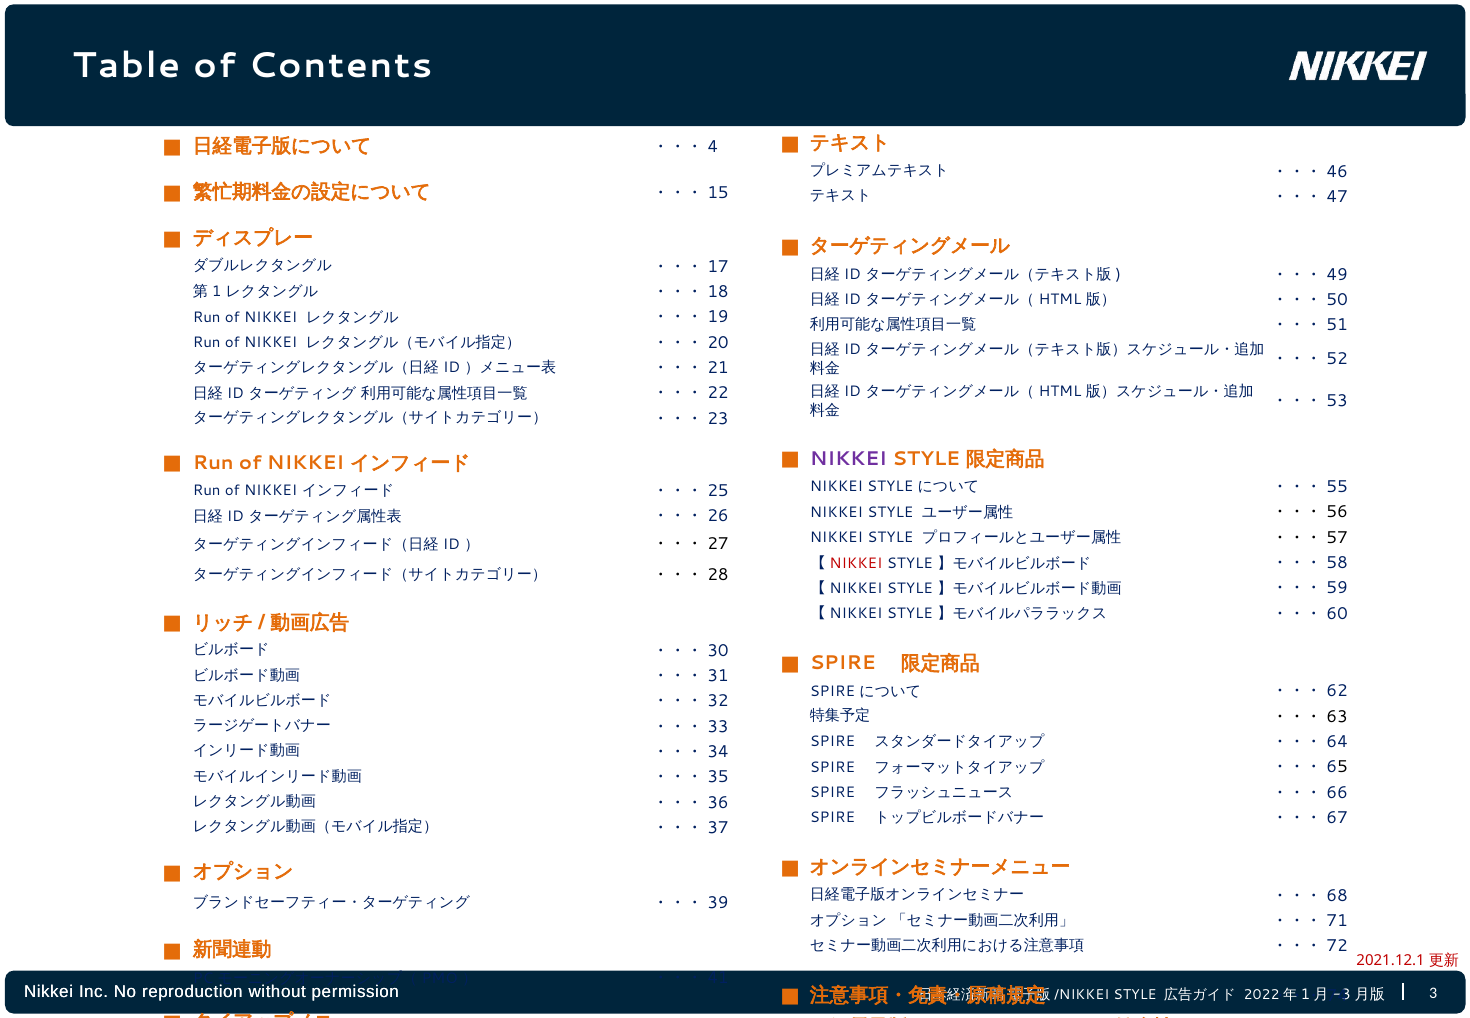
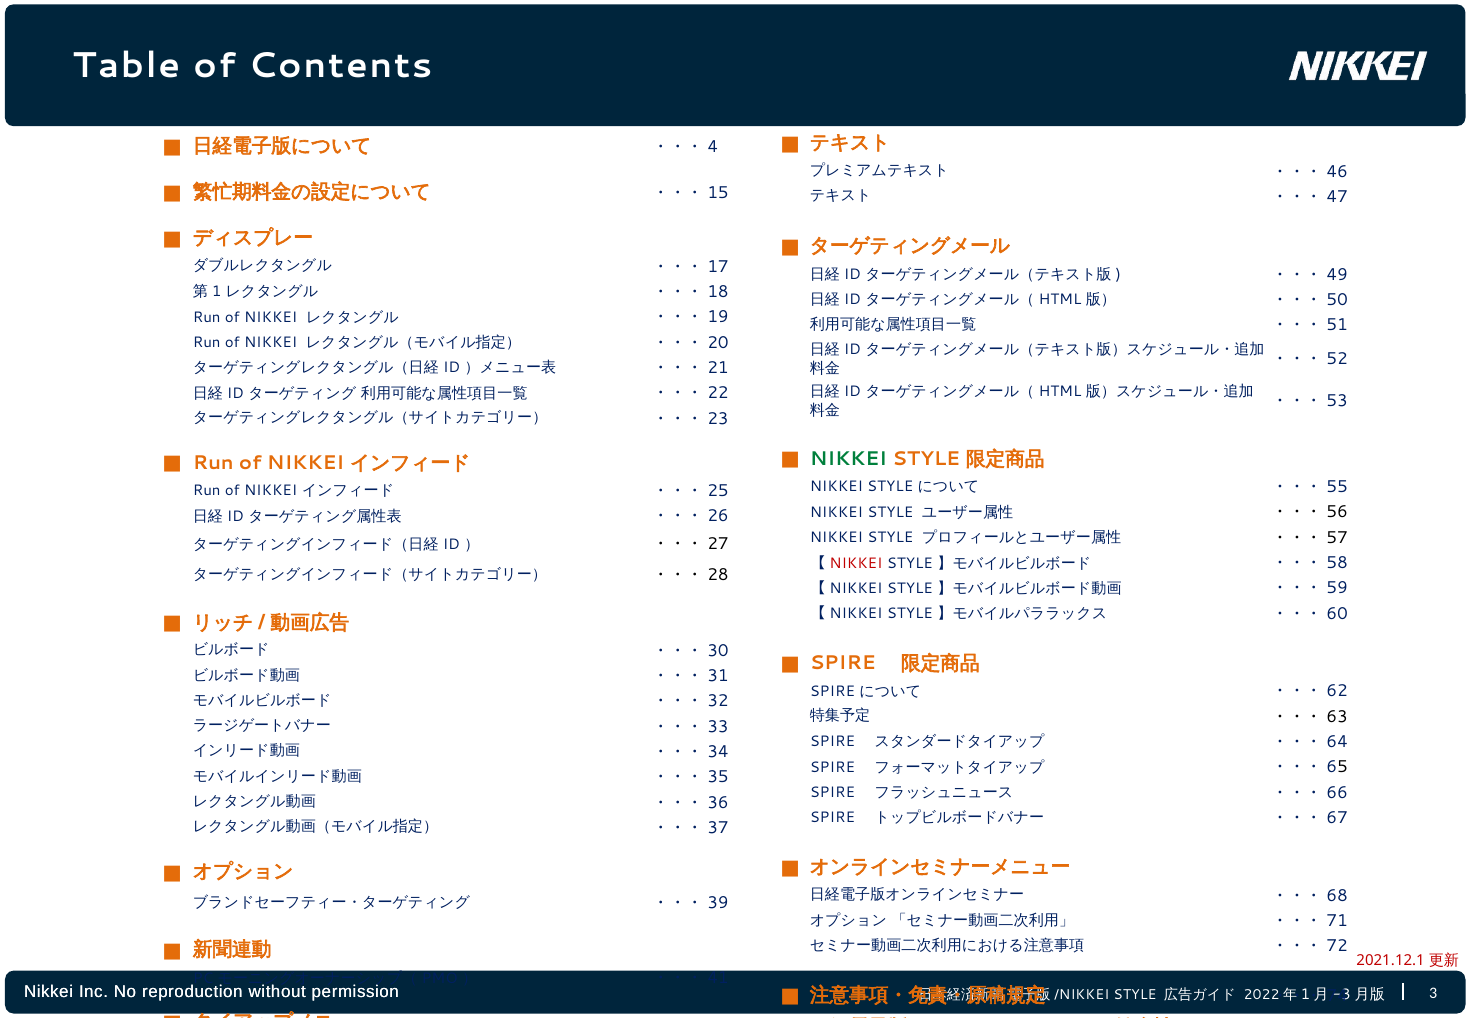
NIKKEI colour: purple -> green (848, 459)
